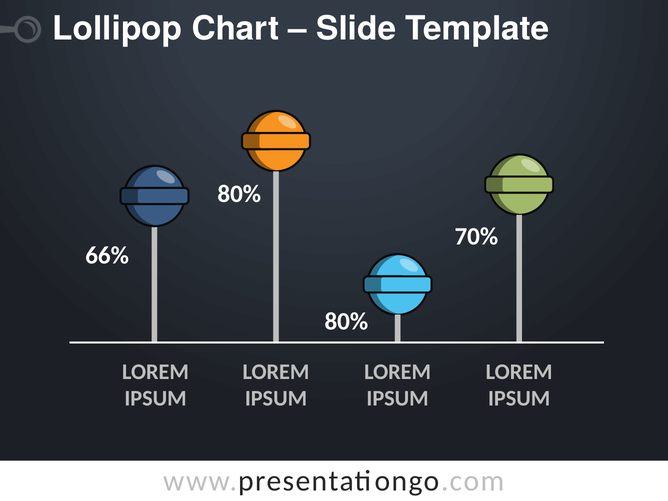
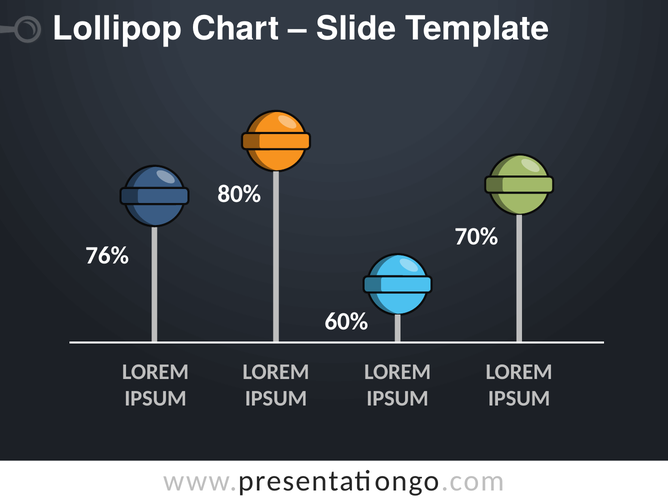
66%: 66% -> 76% (107, 255)
80%: 80% -> 60% (346, 322)
